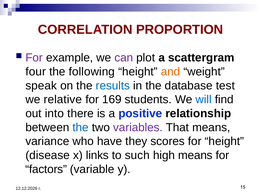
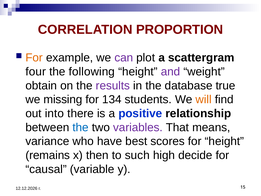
For colour: purple -> orange (34, 58)
and colour: orange -> purple (171, 72)
speak: speak -> obtain (41, 85)
results colour: blue -> purple (113, 85)
test: test -> true (225, 85)
relative: relative -> missing (63, 99)
169: 169 -> 134 (112, 99)
will colour: blue -> orange (204, 99)
they: they -> best (136, 141)
disease: disease -> remains (48, 155)
links: links -> then (97, 155)
high means: means -> decide (195, 155)
factors: factors -> causal (46, 169)
